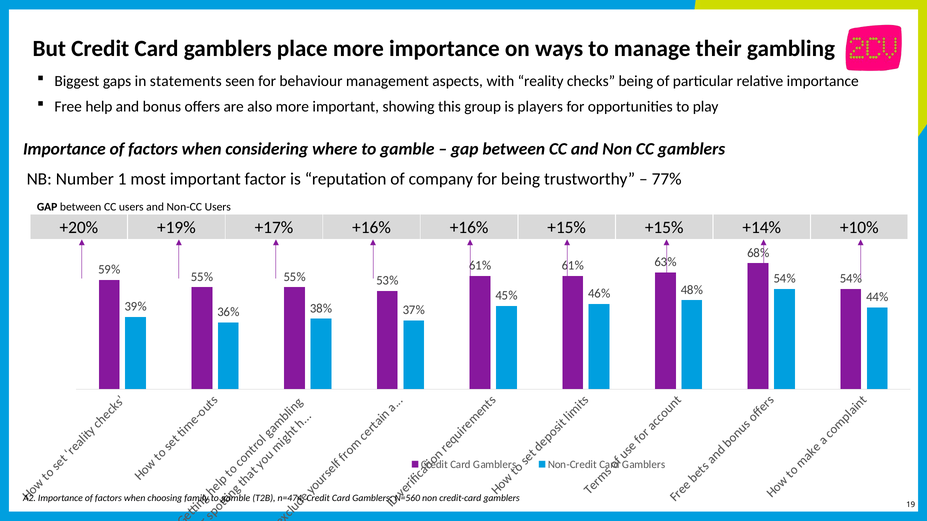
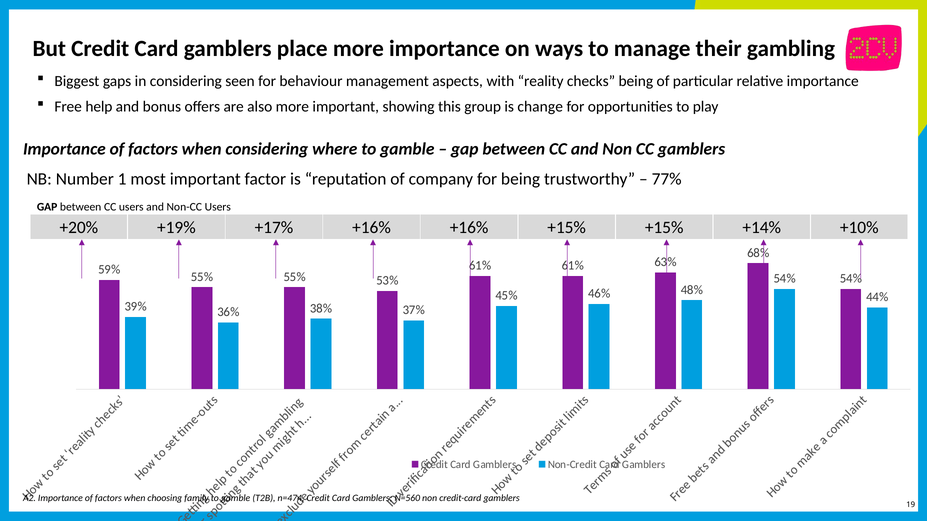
in statements: statements -> considering (186, 81)
players: players -> change (540, 107)
